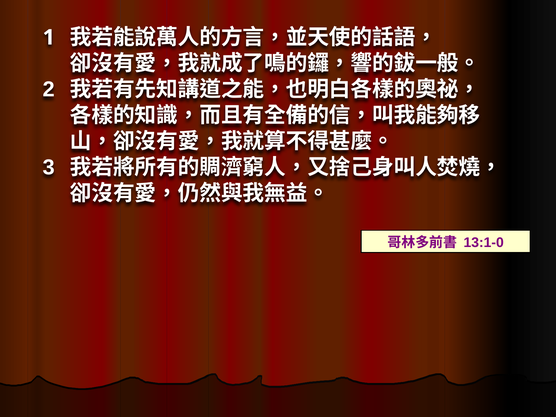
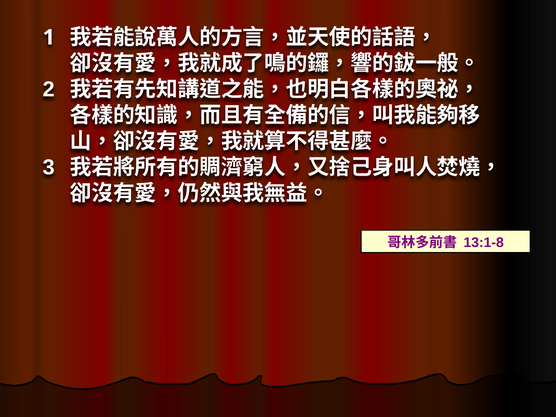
13:1-0: 13:1-0 -> 13:1-8 (484, 242)
